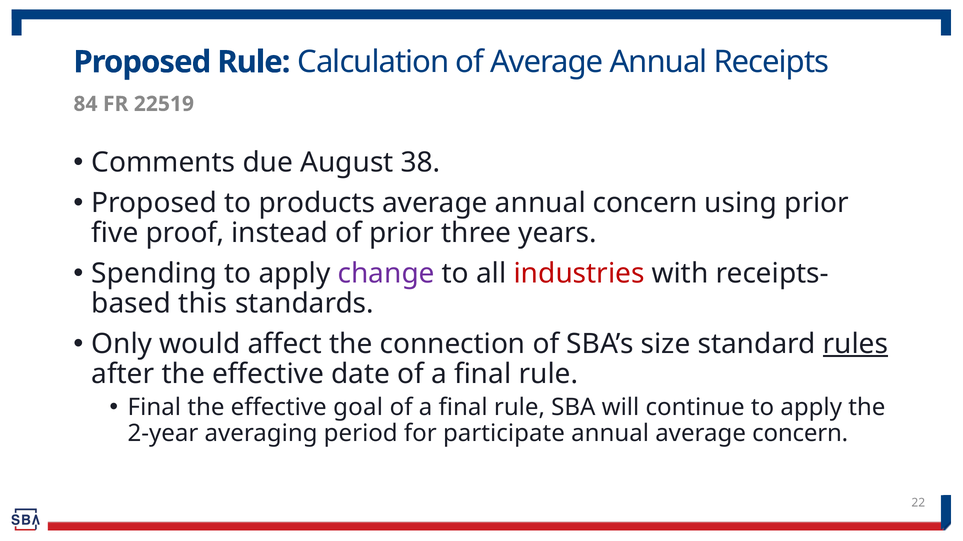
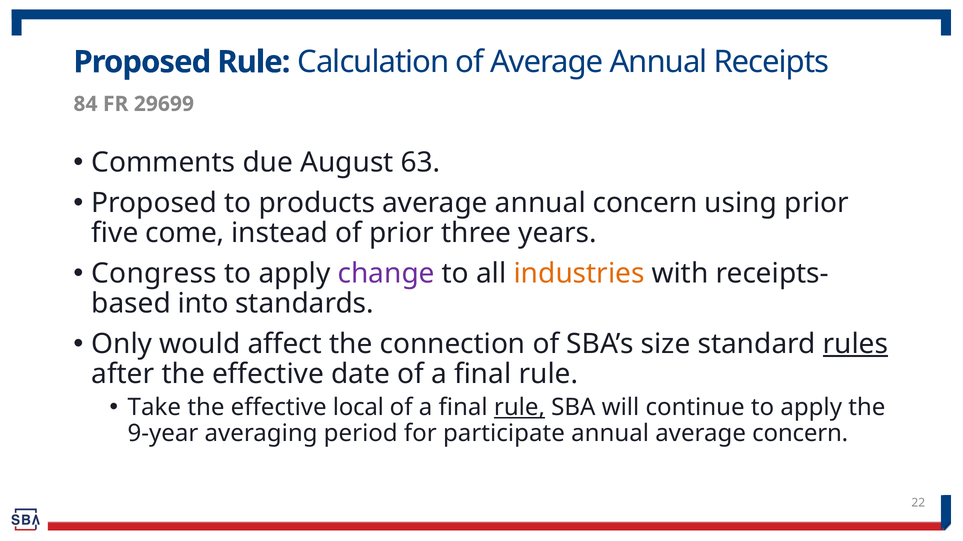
22519: 22519 -> 29699 (164, 104)
38: 38 -> 63 (421, 163)
proof: proof -> come (185, 233)
Spending: Spending -> Congress (154, 274)
industries colour: red -> orange (579, 274)
this: this -> into (203, 304)
Final: Final -> Take (154, 408)
goal: goal -> local (358, 408)
rule underline: none -> present (519, 408)
2-year: 2-year -> 9-year (163, 434)
